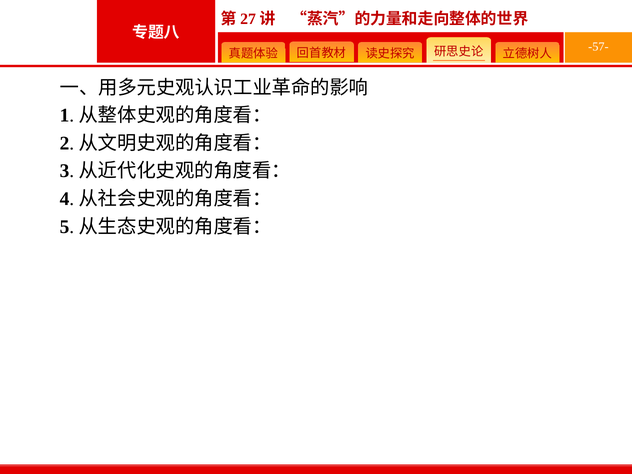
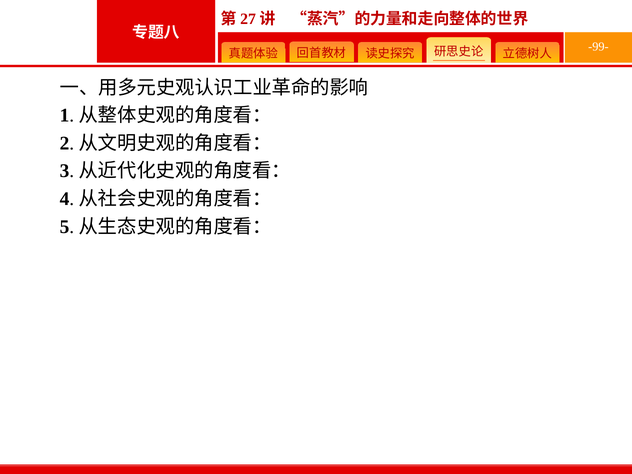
-57-: -57- -> -99- (598, 47)
